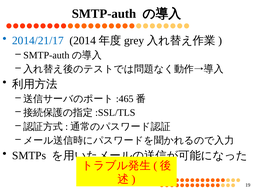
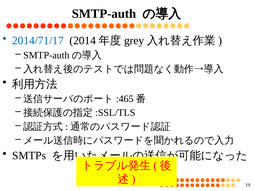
2014/21/17: 2014/21/17 -> 2014/71/17 (38, 41)
